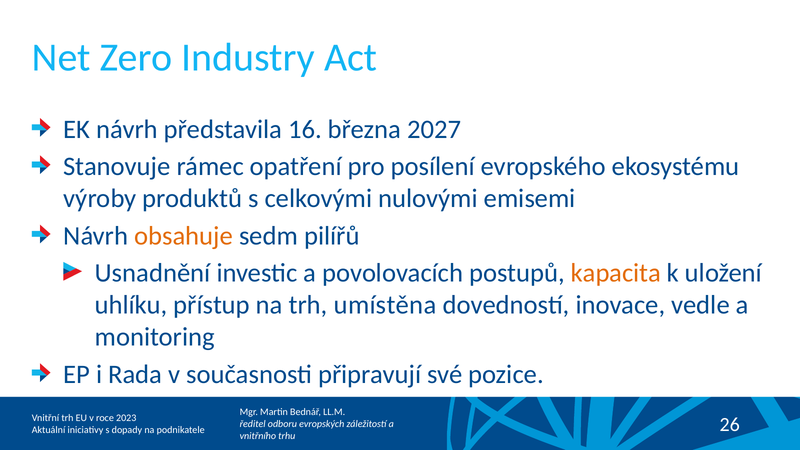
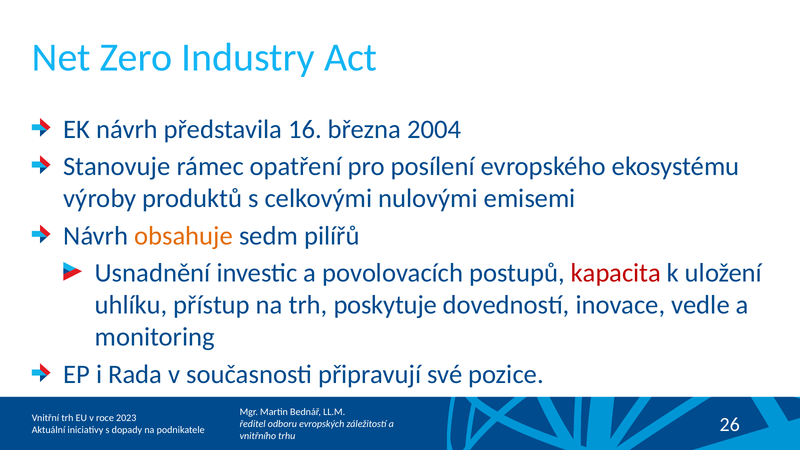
2027: 2027 -> 2004 (434, 129)
kapacita colour: orange -> red (616, 273)
umístěna: umístěna -> poskytuje (385, 305)
